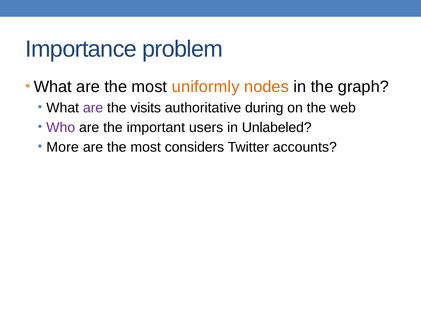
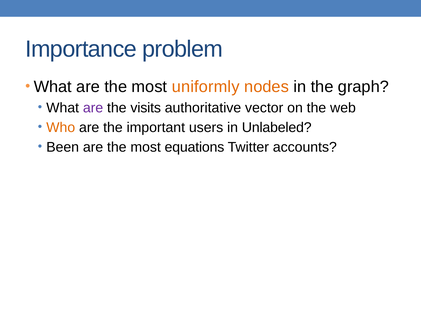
during: during -> vector (264, 108)
Who colour: purple -> orange (61, 127)
More: More -> Been (63, 147)
considers: considers -> equations (194, 147)
